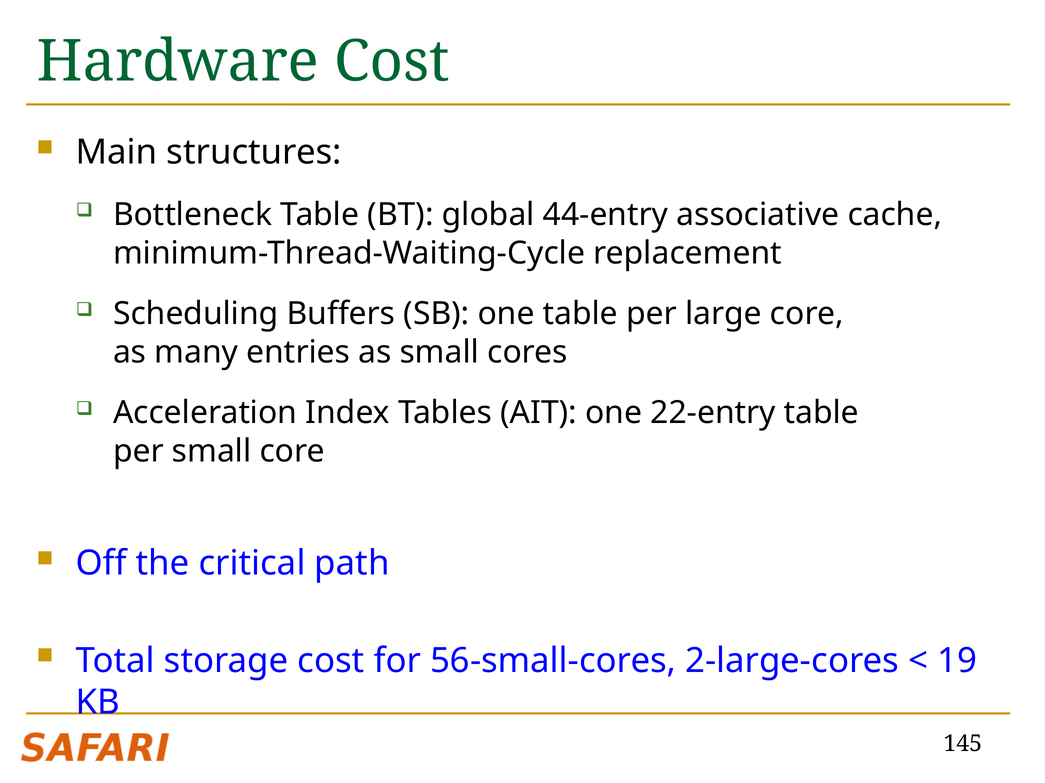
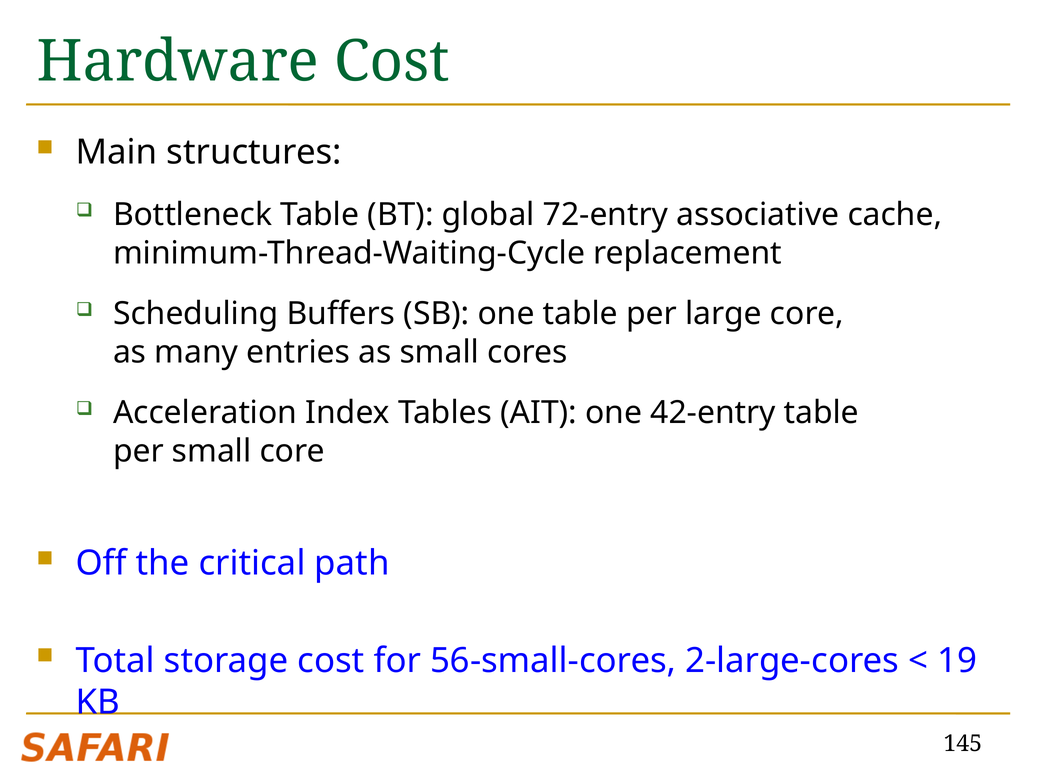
44-entry: 44-entry -> 72-entry (605, 215)
22-entry: 22-entry -> 42-entry (713, 413)
